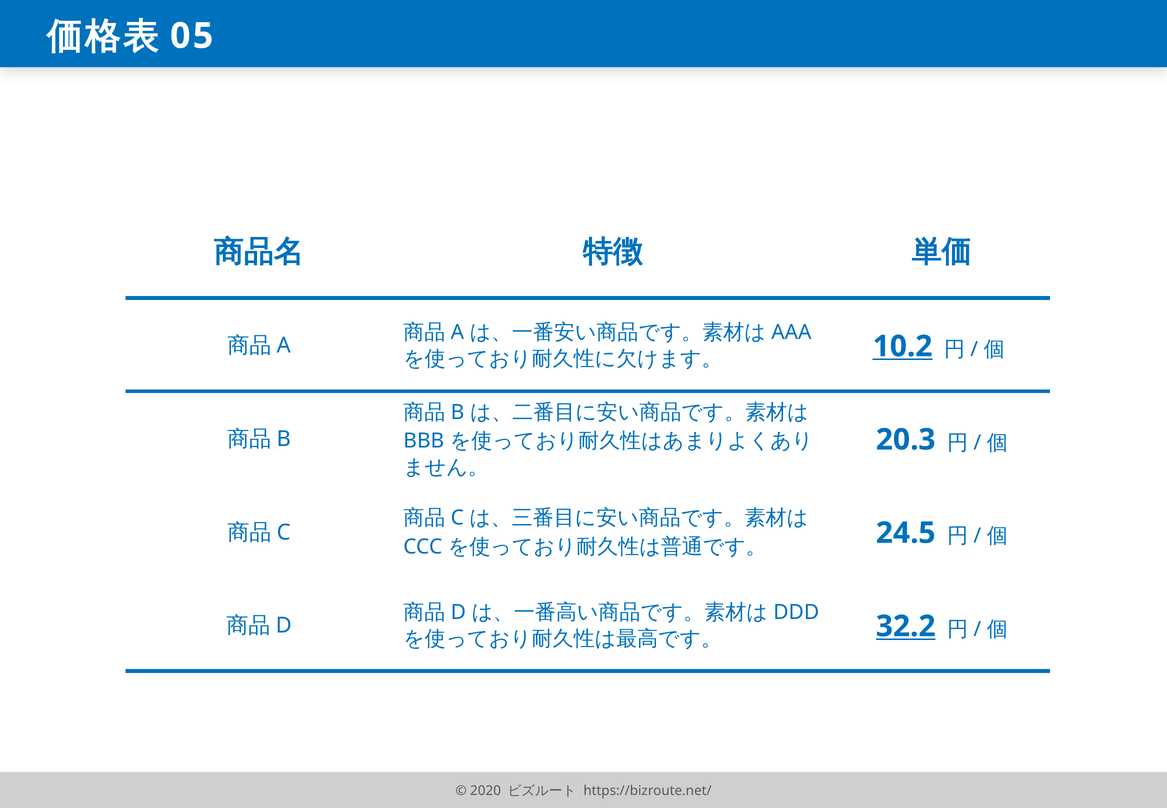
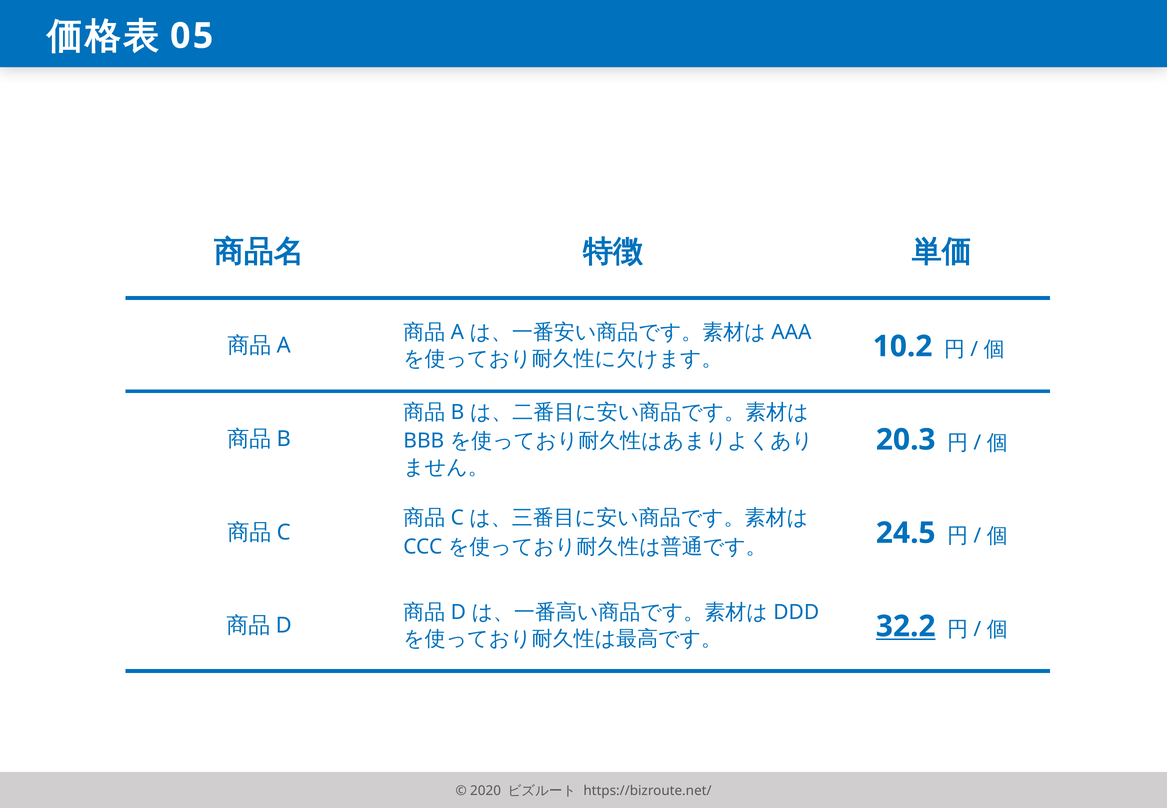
10.2 underline: present -> none (903, 346)
